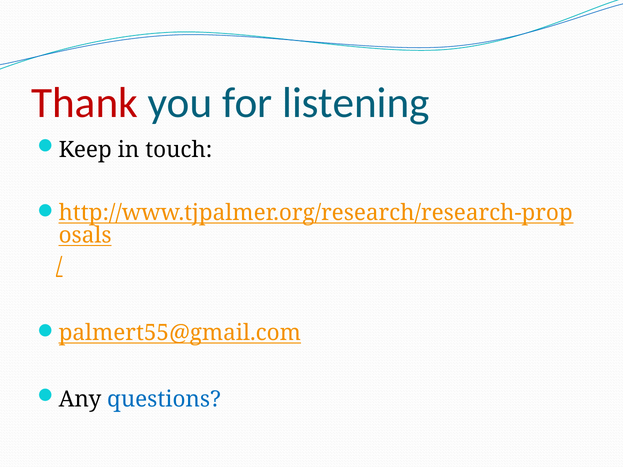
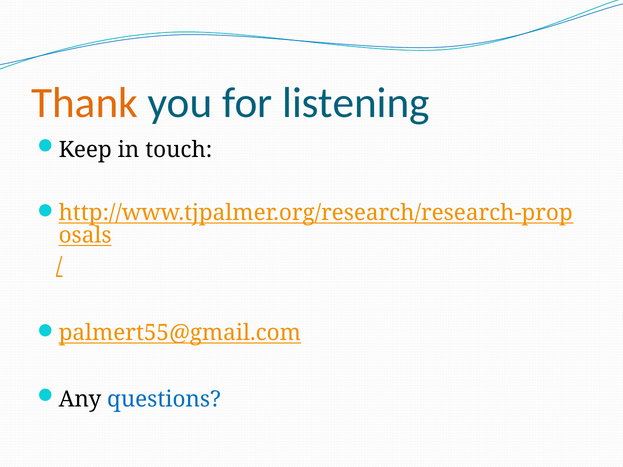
Thank colour: red -> orange (85, 103)
